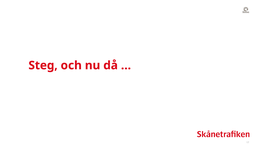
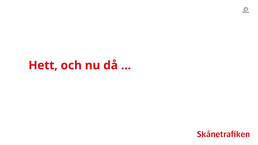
Steg: Steg -> Hett (43, 65)
